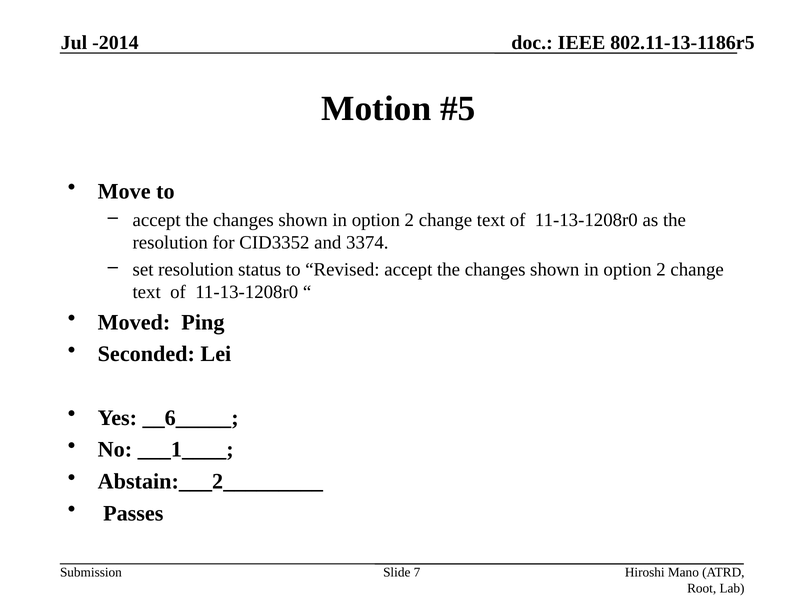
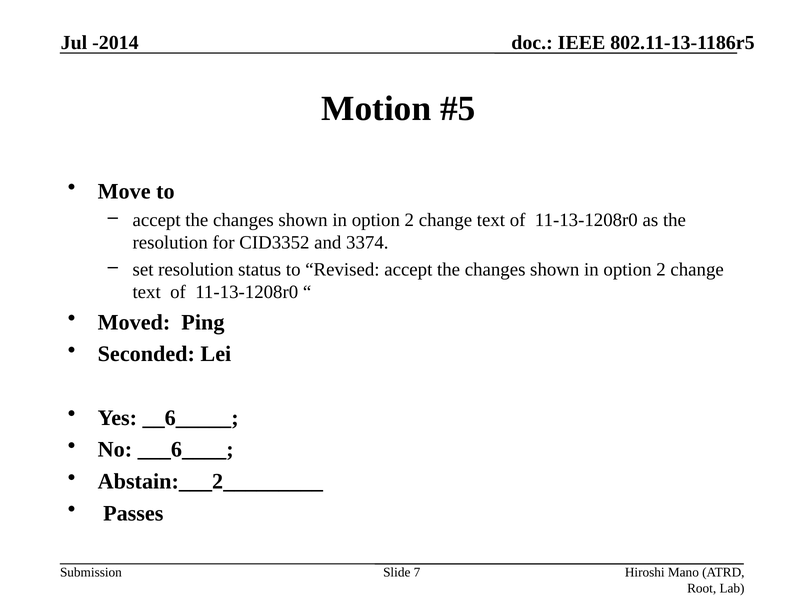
___1____: ___1____ -> ___6____ (186, 450)
